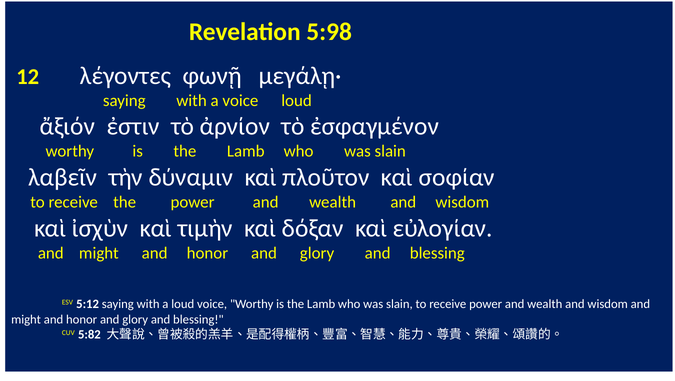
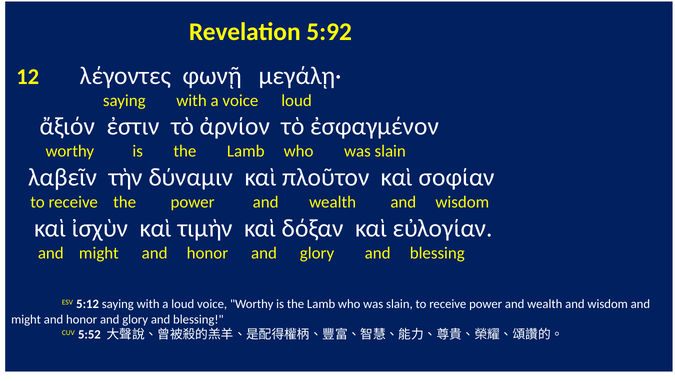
5:98: 5:98 -> 5:92 (329, 32)
5:82: 5:82 -> 5:52 (89, 334)
